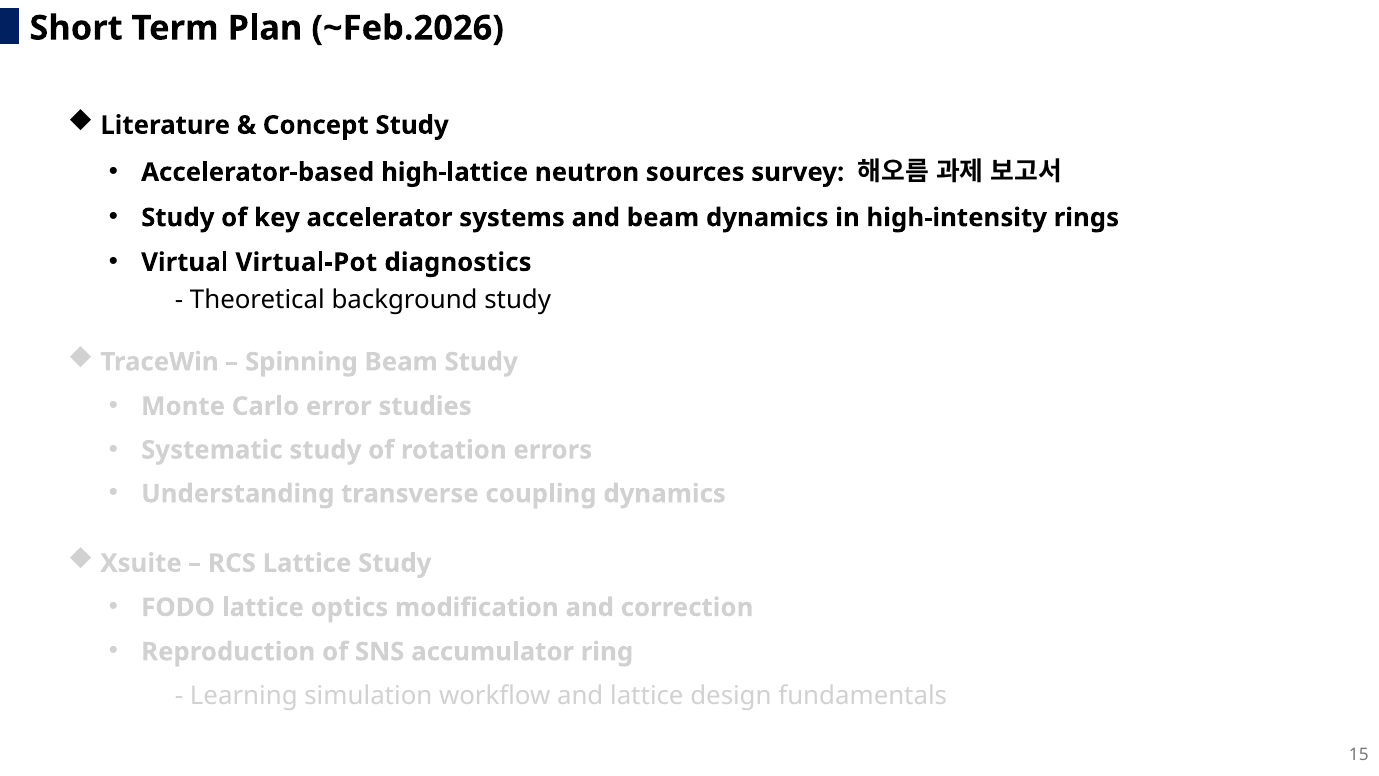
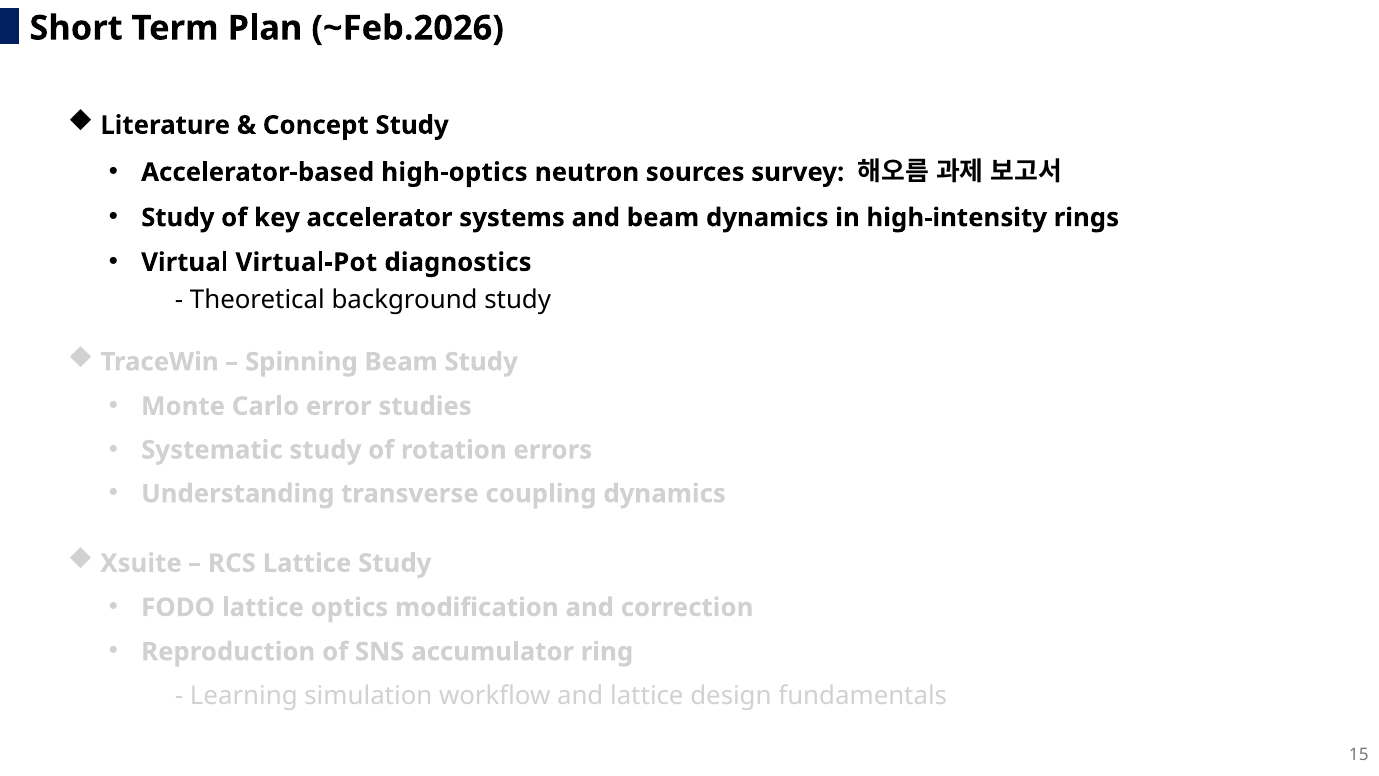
high-lattice: high-lattice -> high-optics (454, 172)
